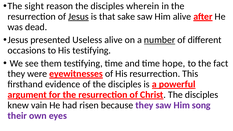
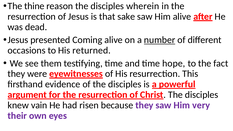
sight: sight -> thine (34, 6)
Jesus underline: present -> none (78, 17)
Useless: Useless -> Coming (87, 40)
His testifying: testifying -> returned (92, 50)
song: song -> very (201, 105)
